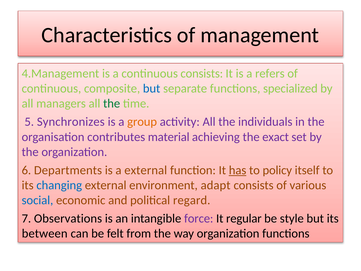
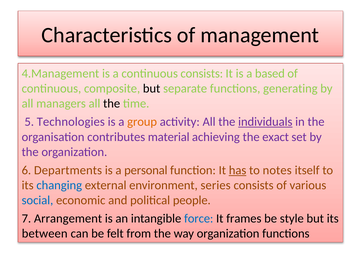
refers: refers -> based (270, 73)
but colour: blue -> black (152, 88)
specialized: specialized -> generating (290, 88)
the colour: green -> black (112, 103)
Synchronizes: Synchronizes -> Technologies (71, 122)
individuals underline: none -> present (265, 122)
a external: external -> personal (146, 170)
policy: policy -> notes (277, 170)
adapt: adapt -> series (216, 185)
regard: regard -> people (192, 200)
Observations: Observations -> Arrangement (68, 218)
force colour: purple -> blue (199, 218)
regular: regular -> frames (244, 218)
